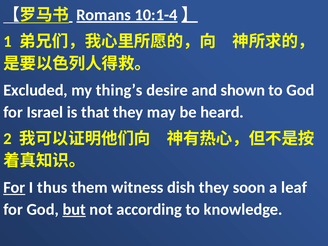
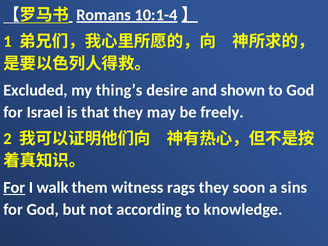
heard: heard -> freely (222, 112)
thus: thus -> walk (53, 187)
dish: dish -> rags (181, 187)
leaf: leaf -> sins (294, 187)
but underline: present -> none (74, 209)
